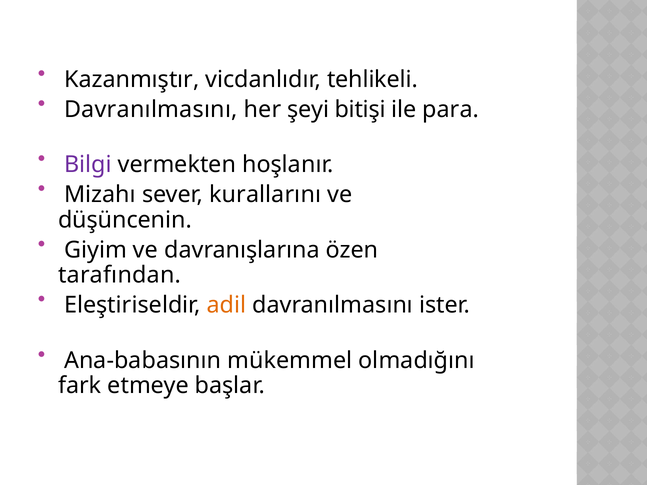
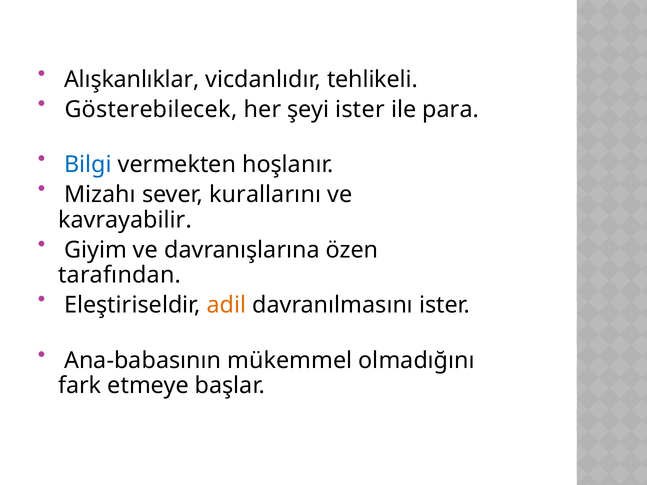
Kazanmıştır: Kazanmıştır -> Alışkanlıklar (132, 79)
Davranılmasını: Davranılmasını -> Gösterebilecek (151, 110)
şeyi bitişi: bitişi -> ister (360, 110)
Bilgi colour: purple -> blue (88, 165)
düşüncenin: düşüncenin -> kavrayabilir (125, 220)
